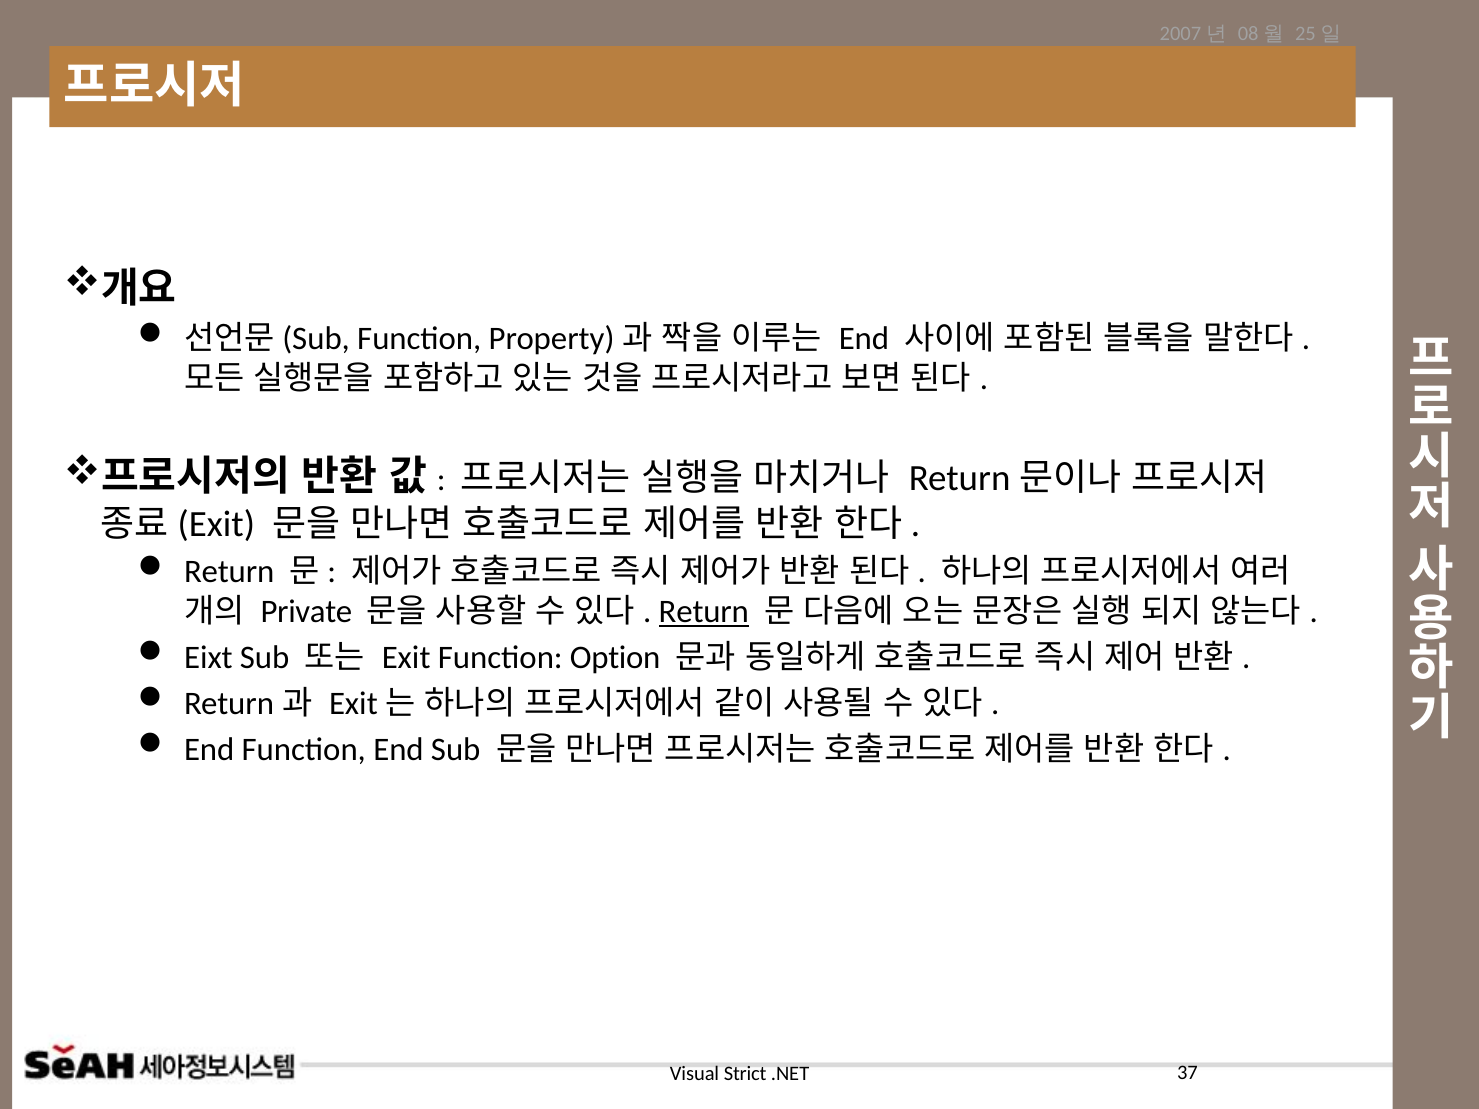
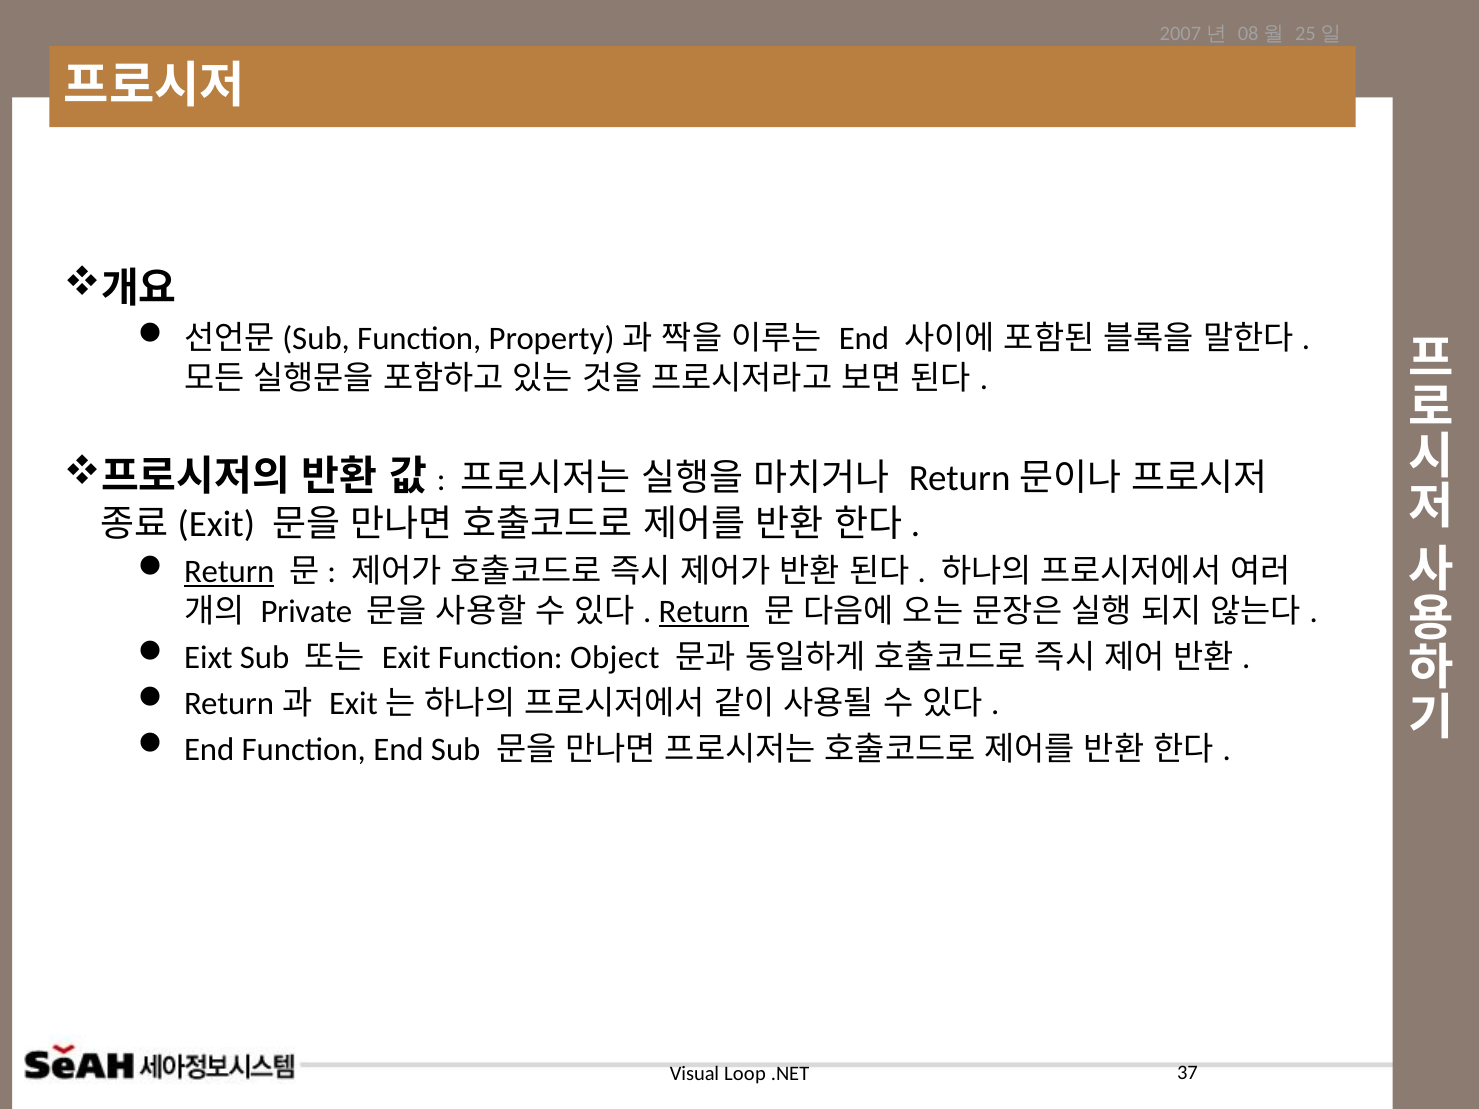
Return underline: none -> present (229, 572)
Option: Option -> Object (615, 658)
Strict: Strict -> Loop (745, 1074)
